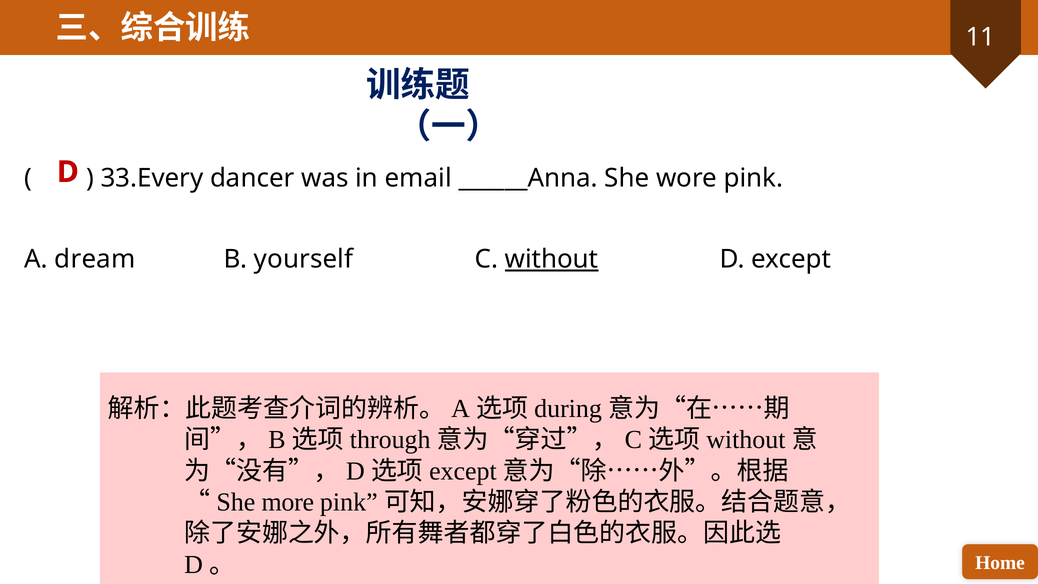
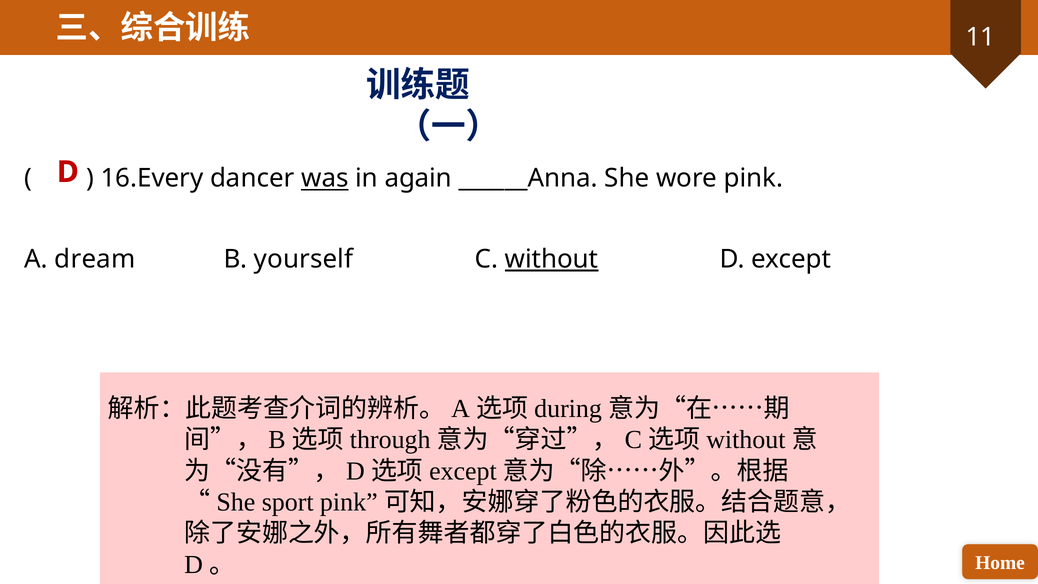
33.Every: 33.Every -> 16.Every (152, 178)
was underline: none -> present (325, 178)
email: email -> again (418, 178)
more: more -> sport (288, 502)
